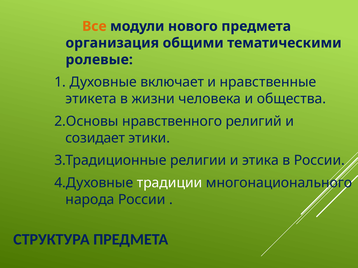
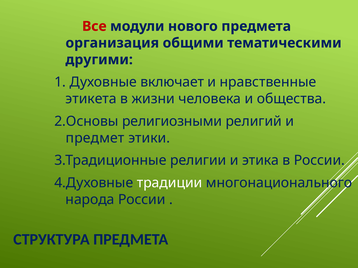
Все colour: orange -> red (94, 26)
ролевые: ролевые -> другими (99, 60)
нравственного: нравственного -> религиозными (172, 121)
созидает: созидает -> предмет (95, 138)
